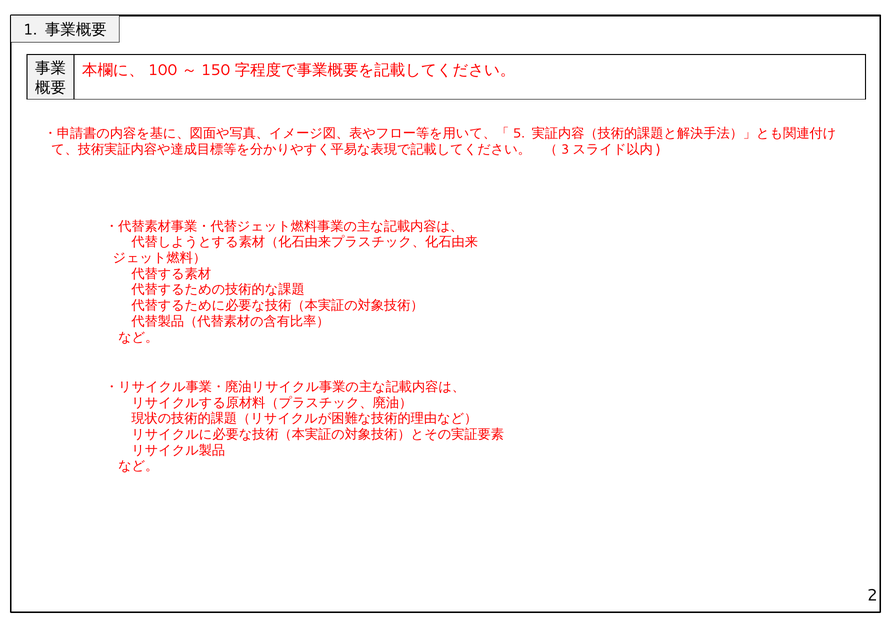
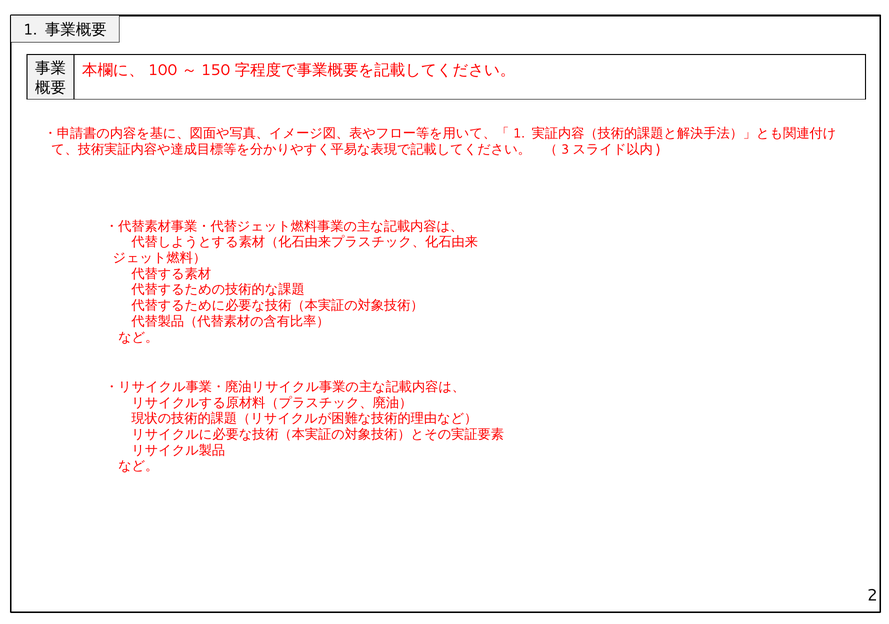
5: 5 -> 1 (519, 134)
